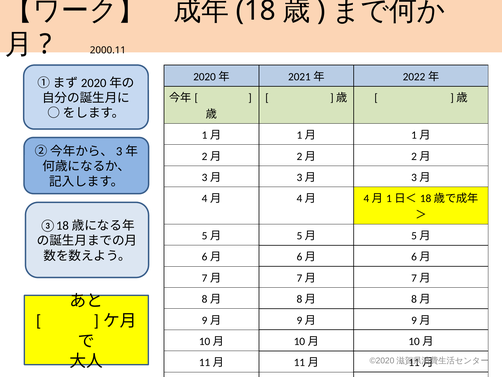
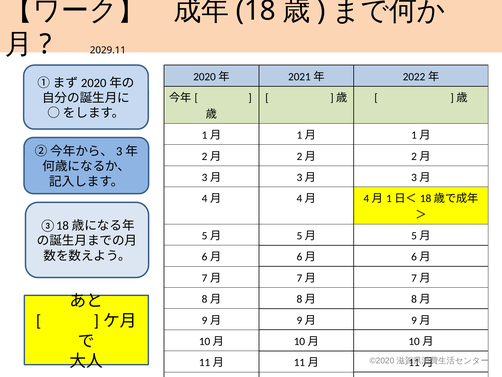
2000.11: 2000.11 -> 2029.11 (108, 50)
